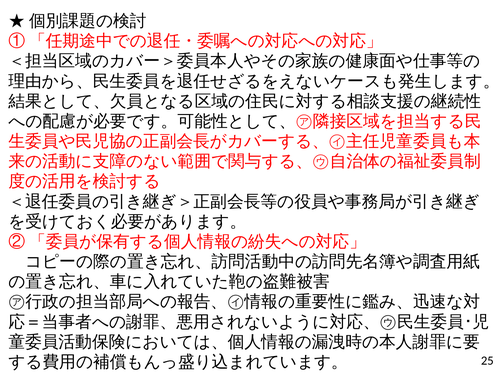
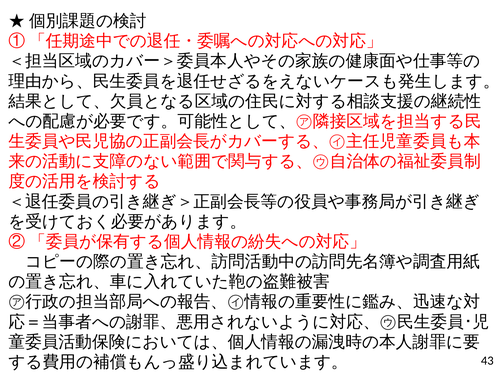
25: 25 -> 43 (487, 361)
